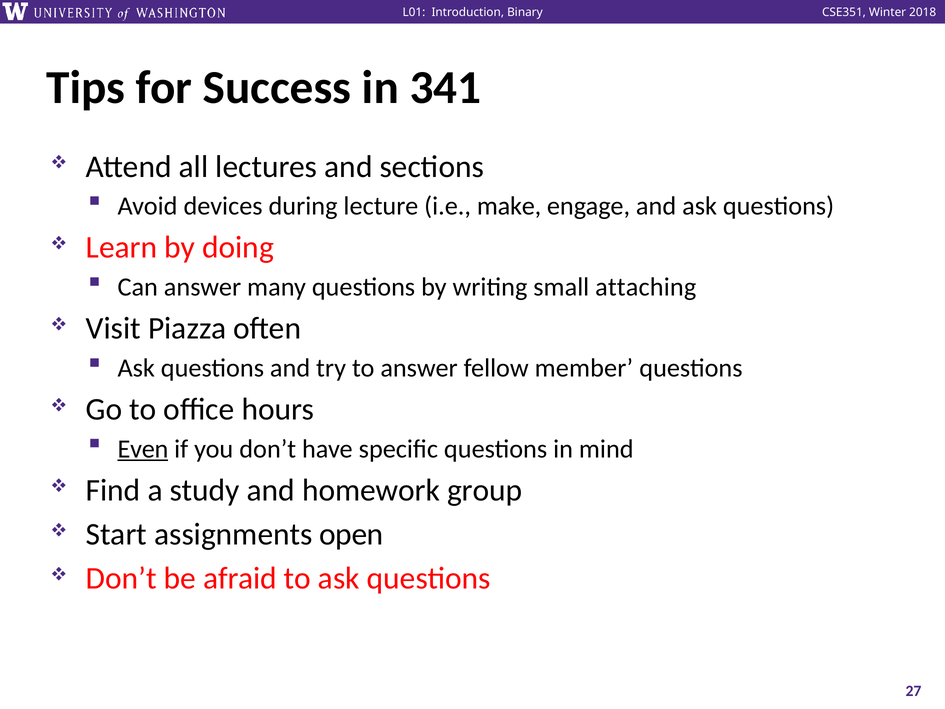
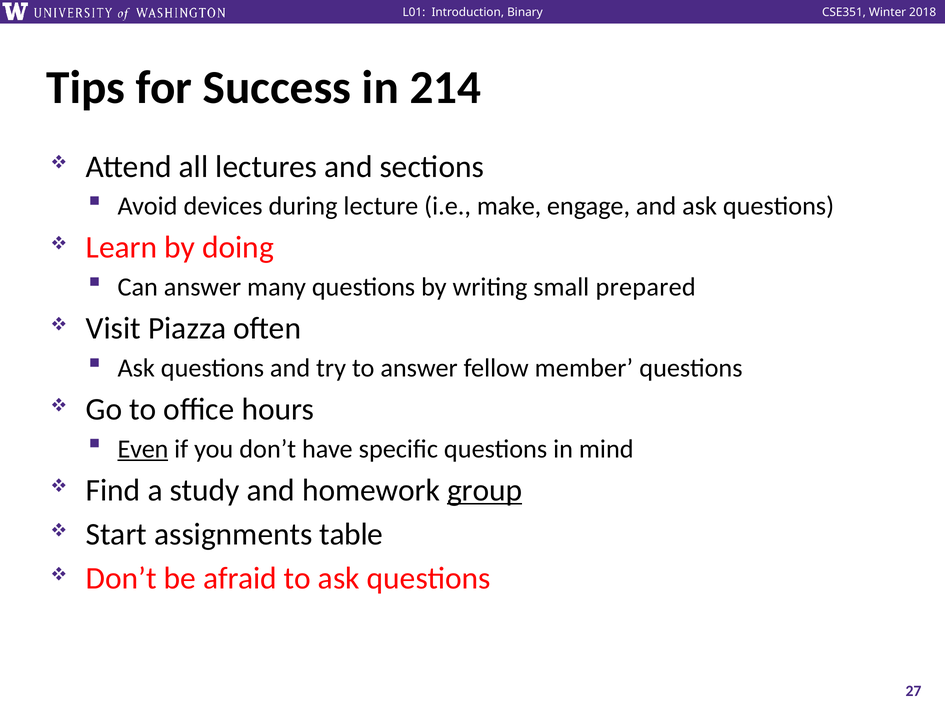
341: 341 -> 214 (445, 88)
attaching: attaching -> prepared (646, 287)
group underline: none -> present (485, 490)
open: open -> table (351, 534)
